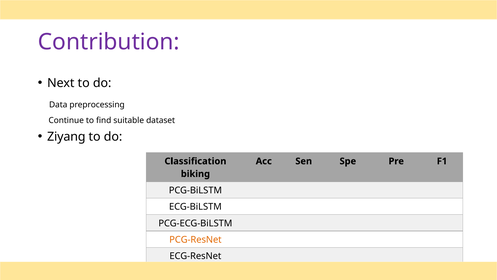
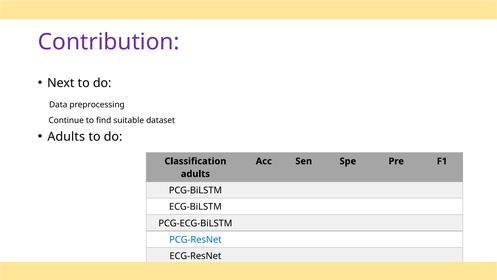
Ziyang: Ziyang -> Adults (66, 136)
biking: biking -> adults (195, 174)
PCG-ResNet colour: orange -> blue (195, 239)
